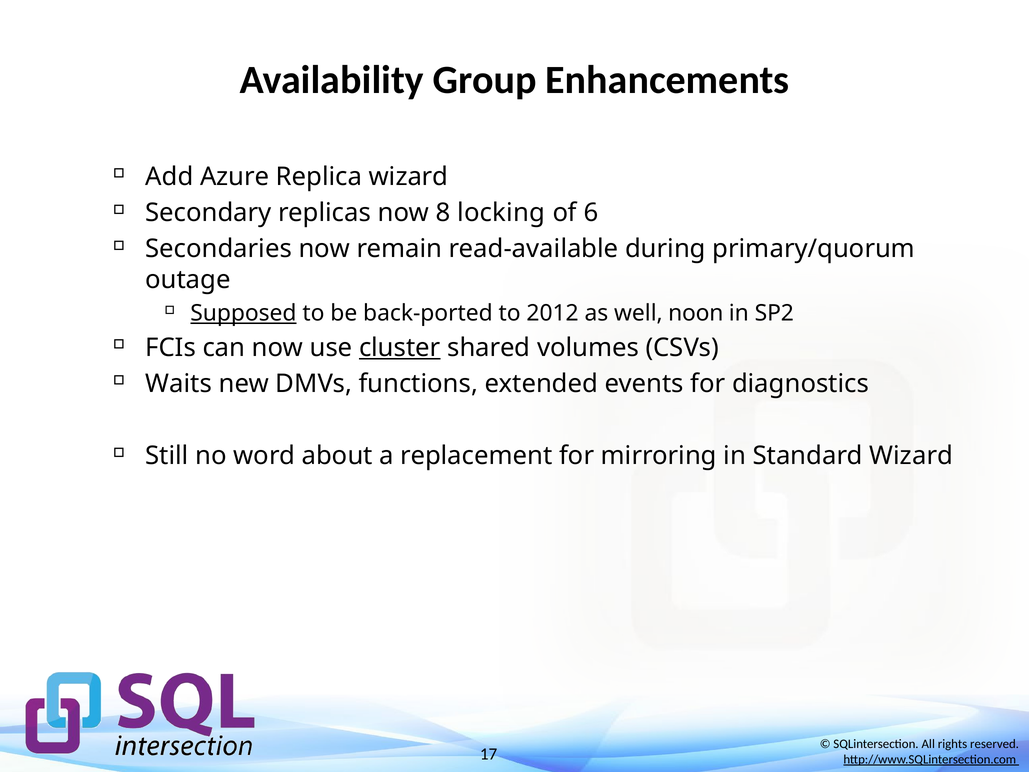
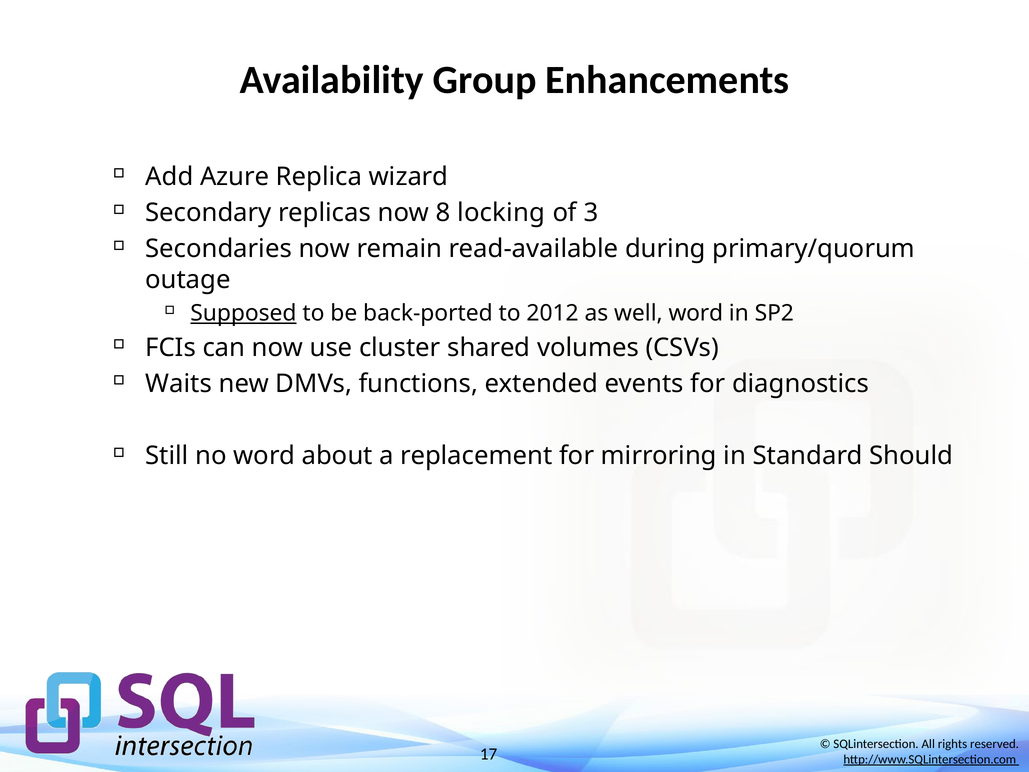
6: 6 -> 3 (591, 213)
well noon: noon -> word (696, 313)
cluster underline: present -> none (400, 348)
Standard Wizard: Wizard -> Should (911, 456)
